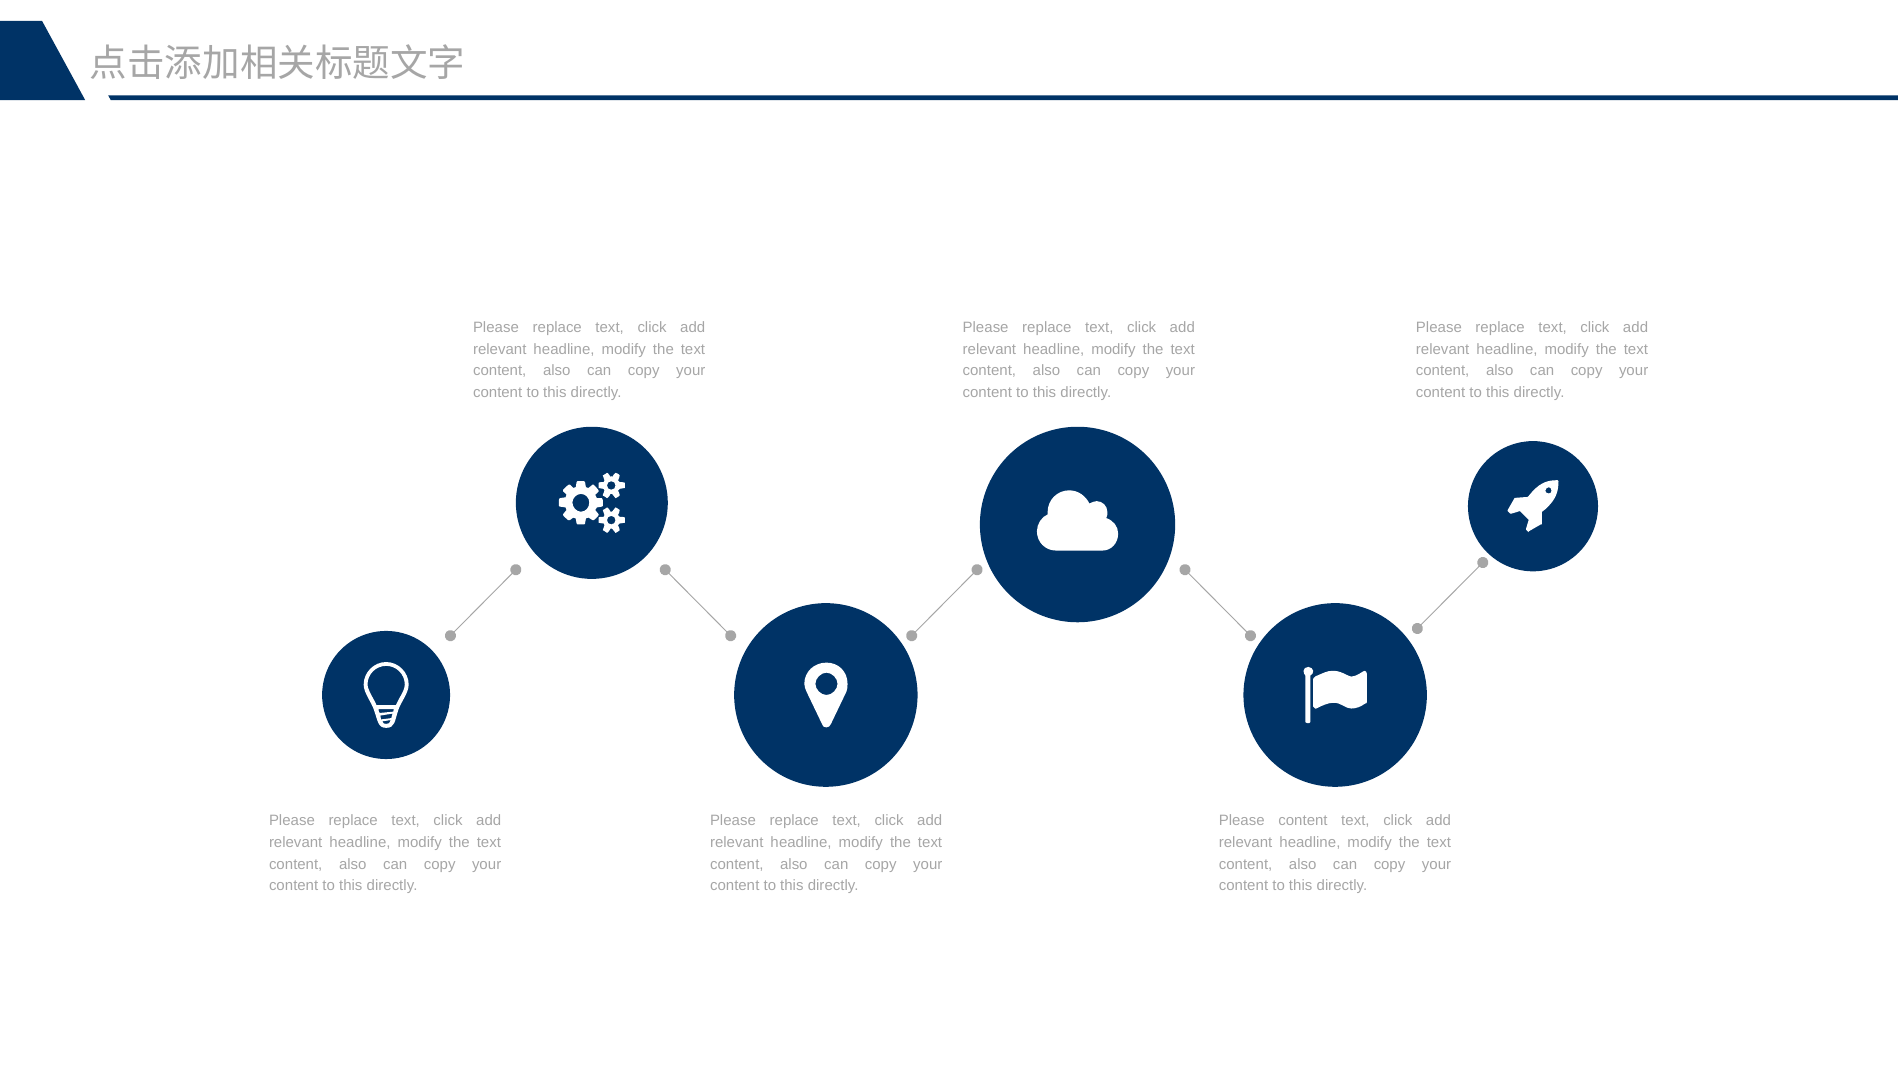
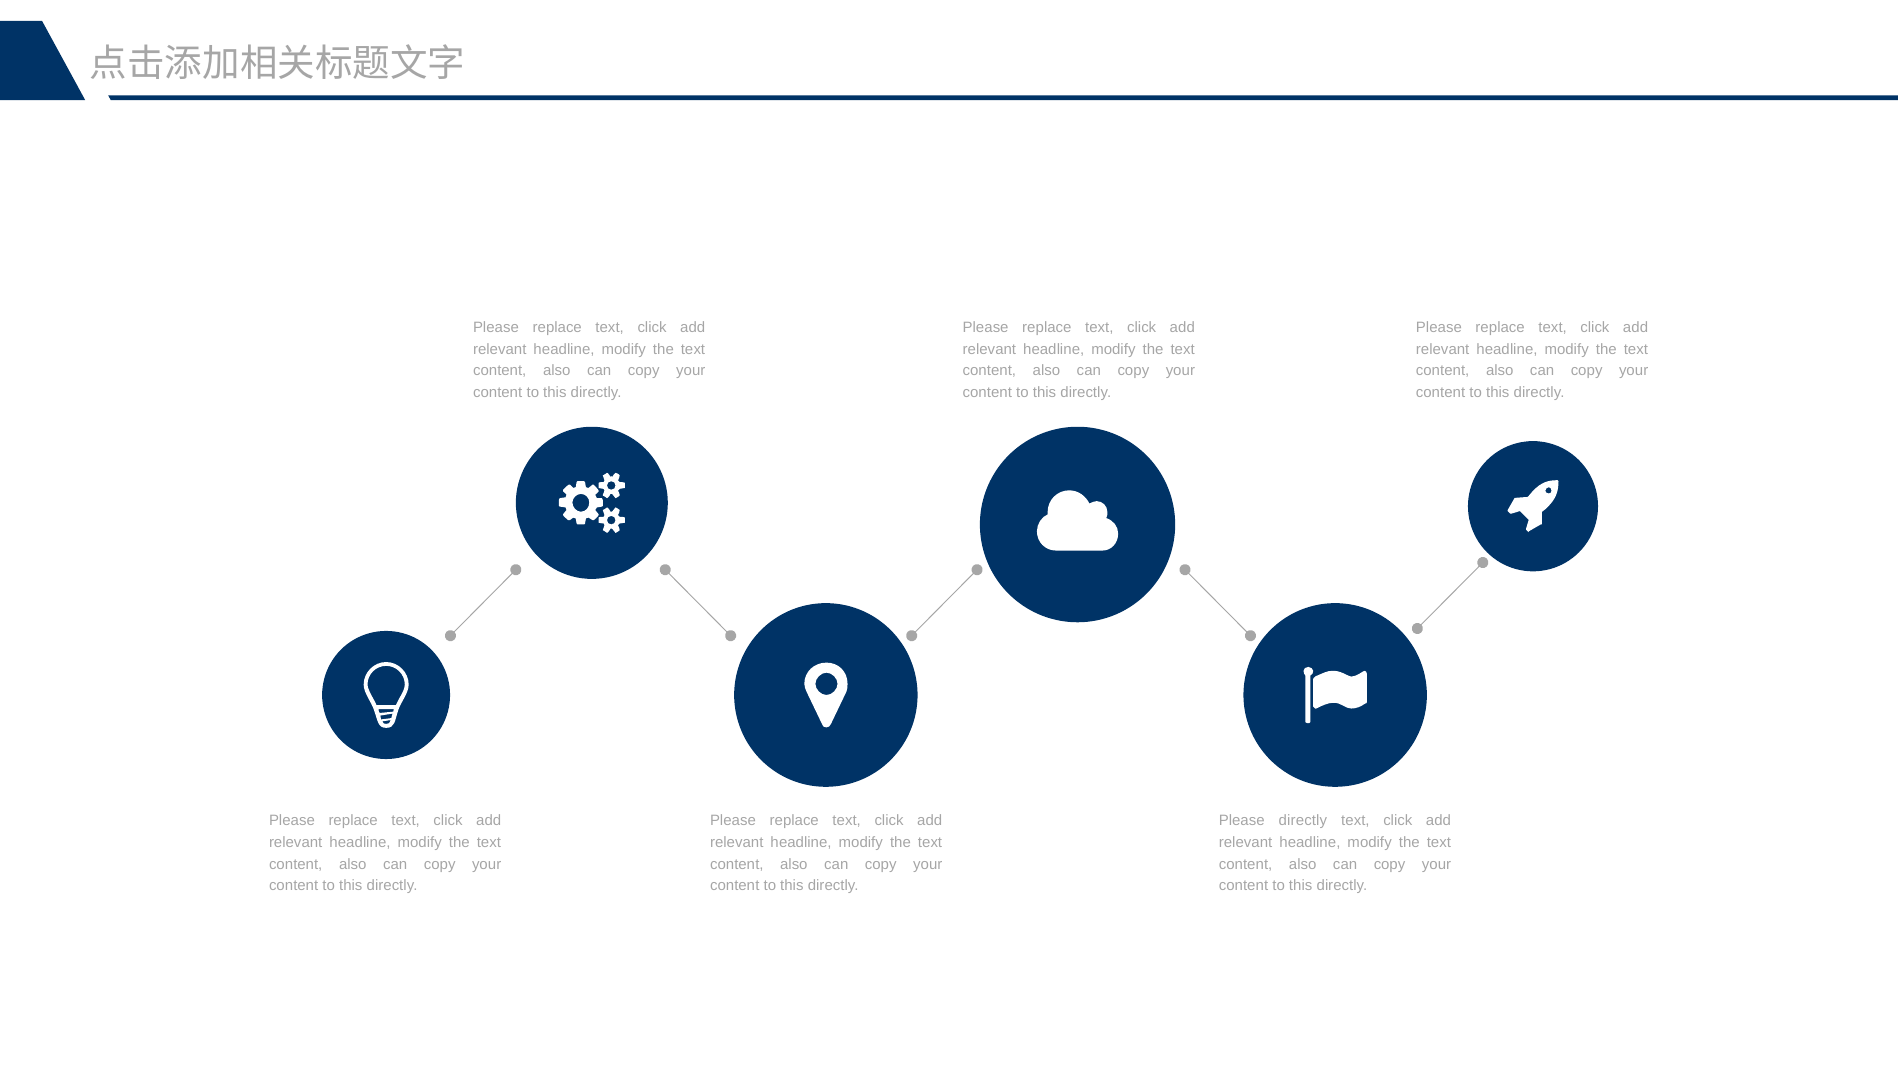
Please content: content -> directly (1303, 821)
